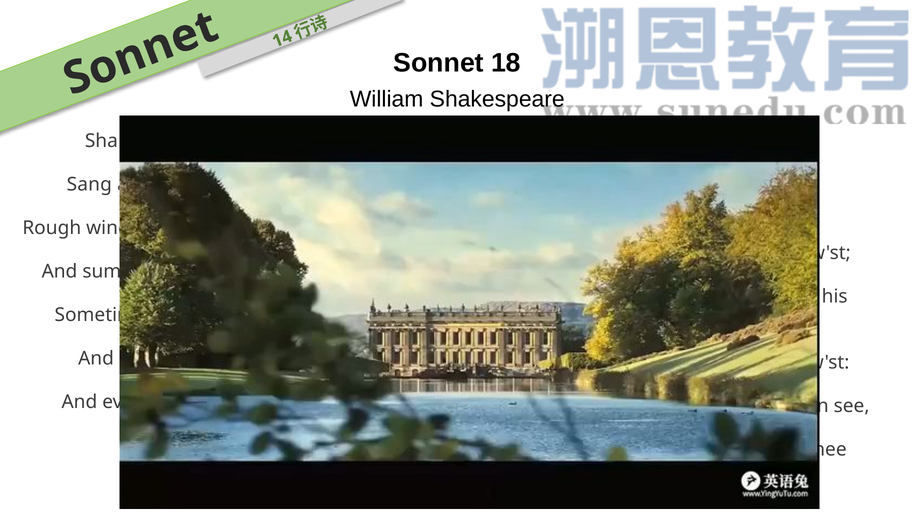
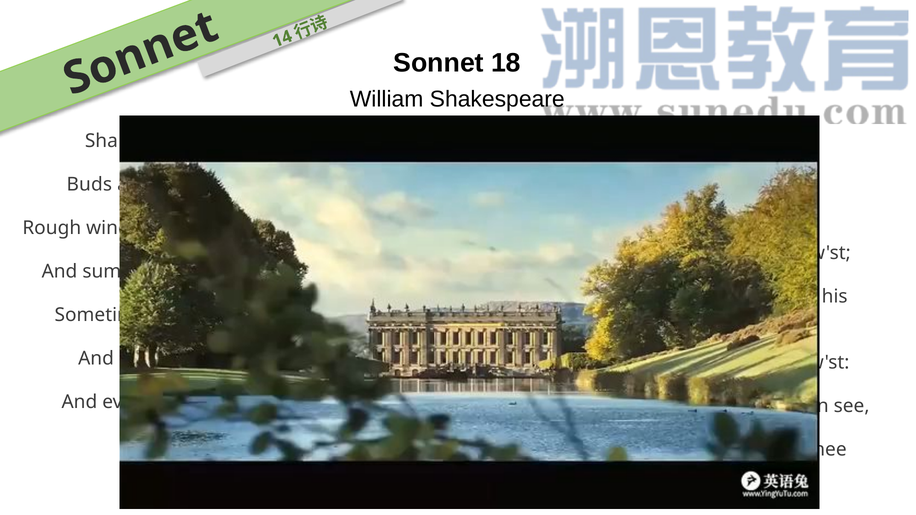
Sang: Sang -> Buds (89, 185)
